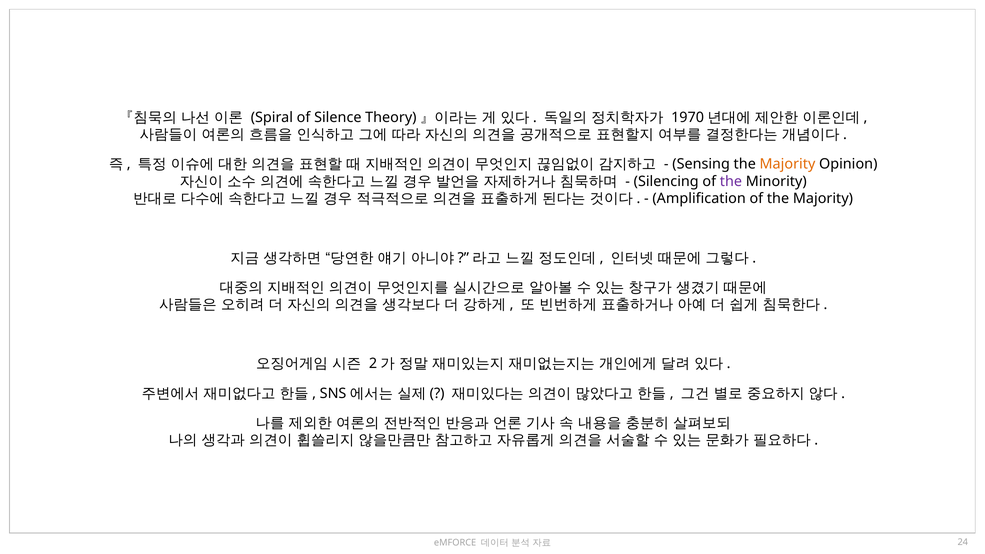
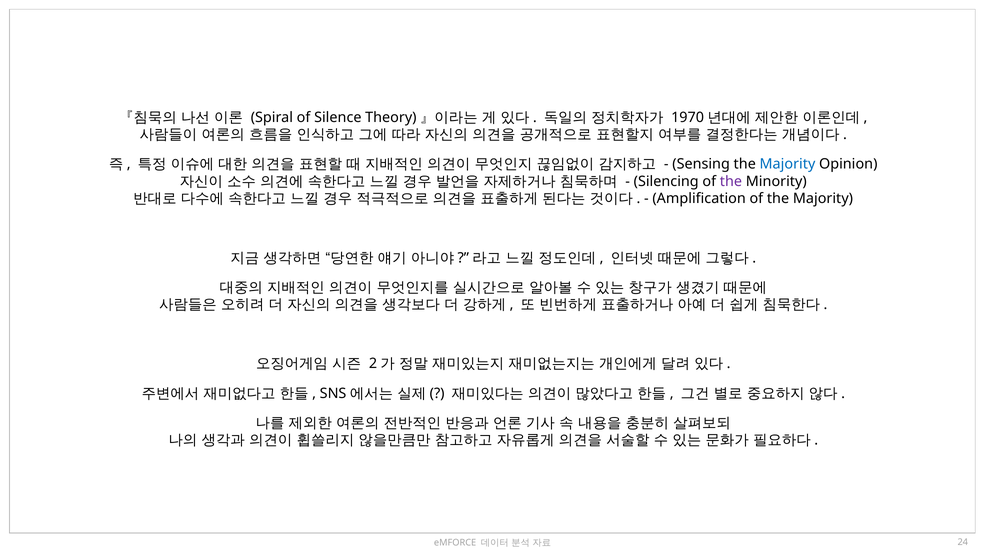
Majority colour: orange -> blue (787, 164)
